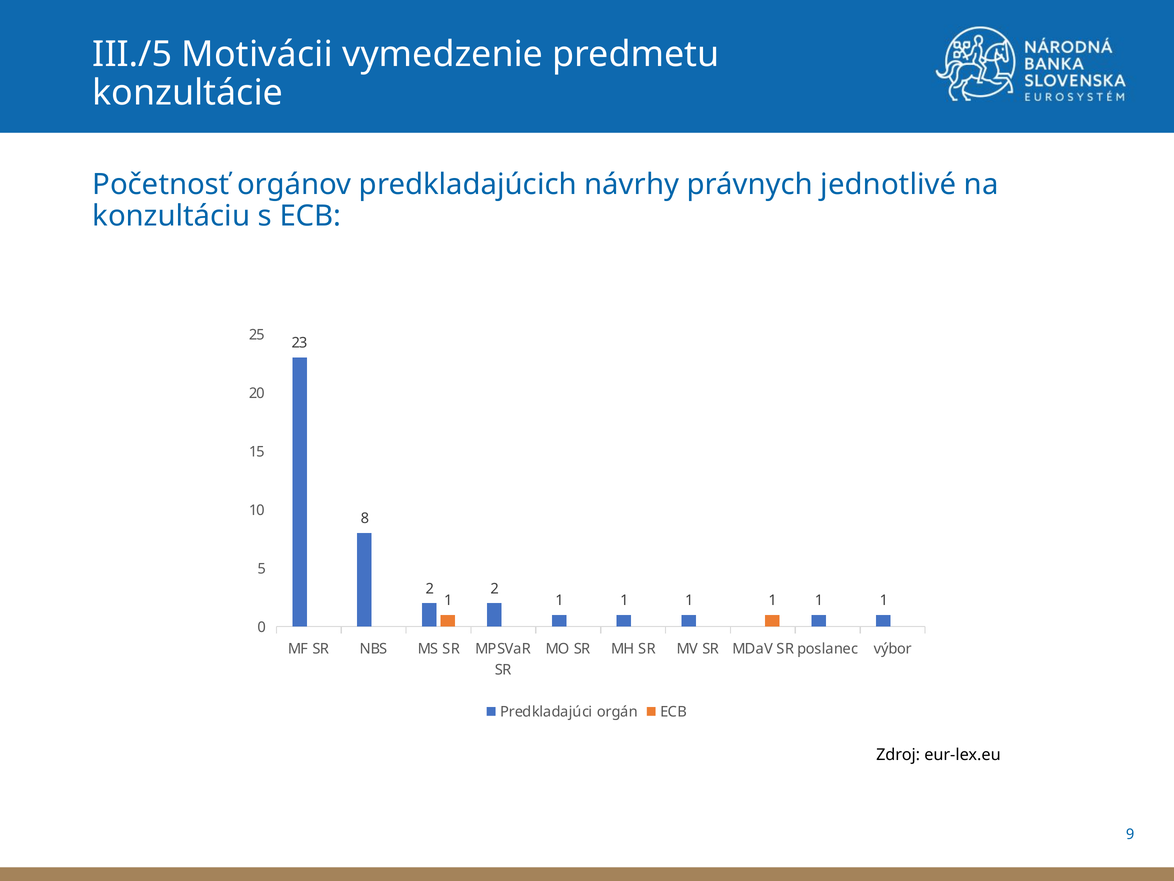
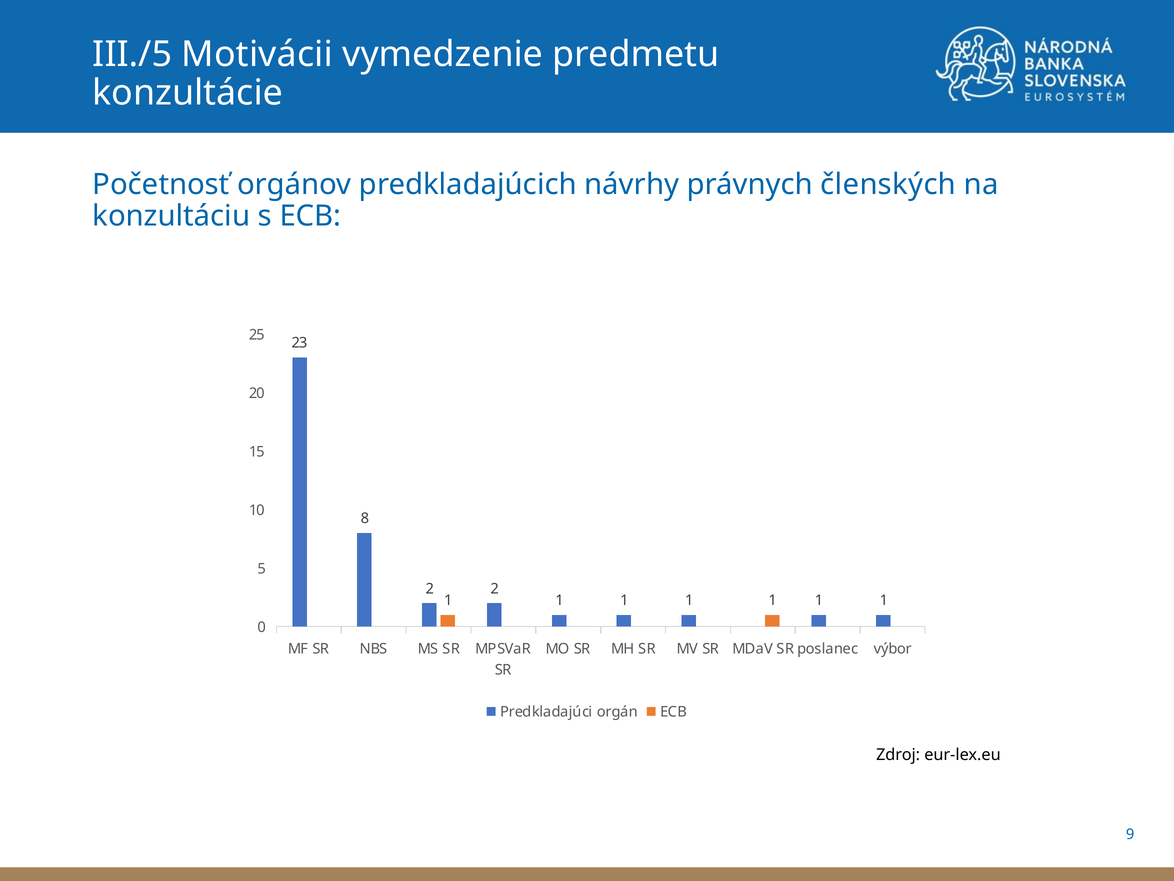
jednotlivé: jednotlivé -> členských (888, 184)
